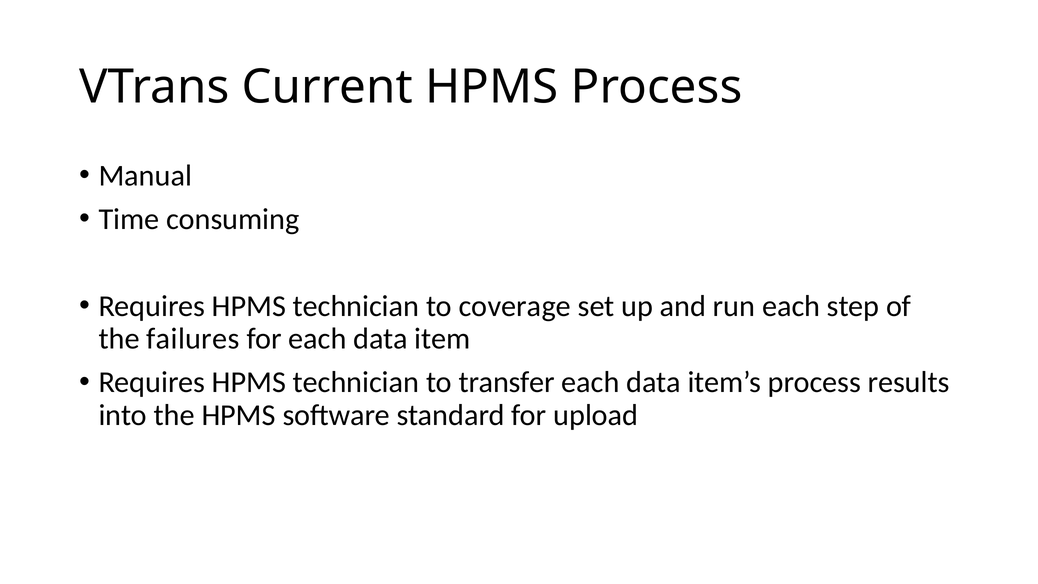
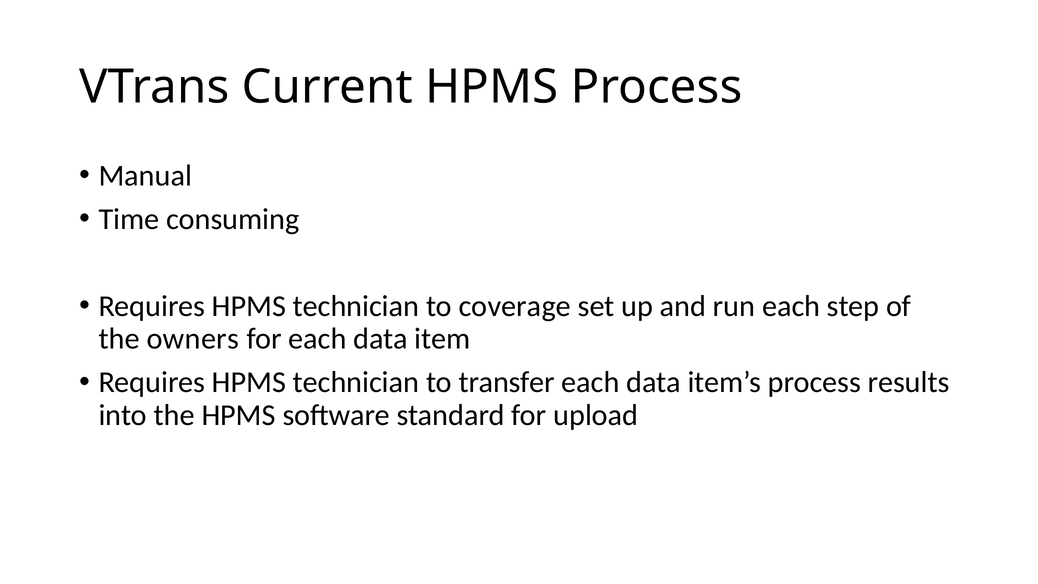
failures: failures -> owners (193, 339)
